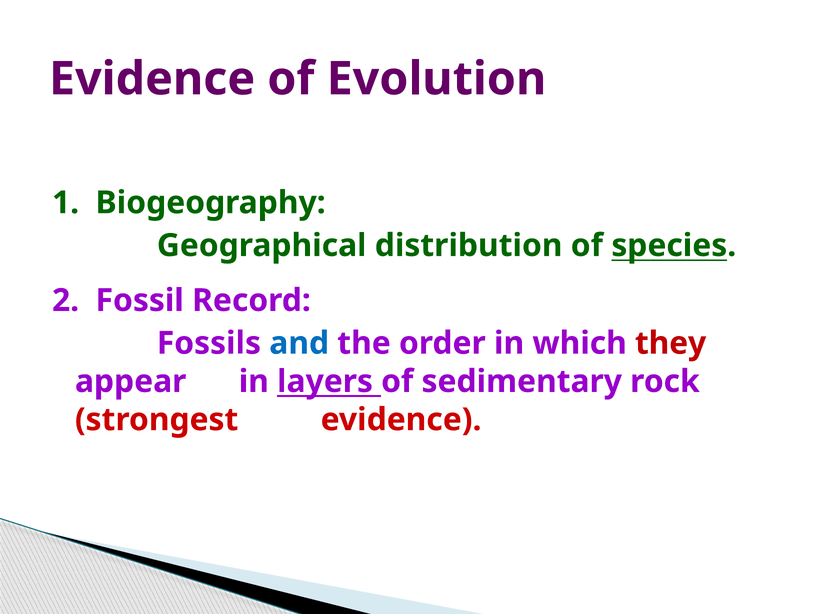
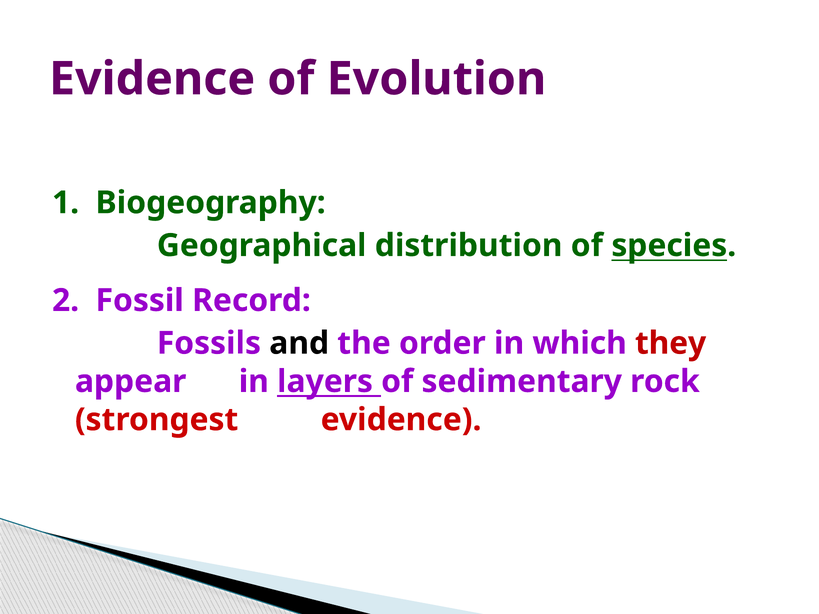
and colour: blue -> black (299, 343)
